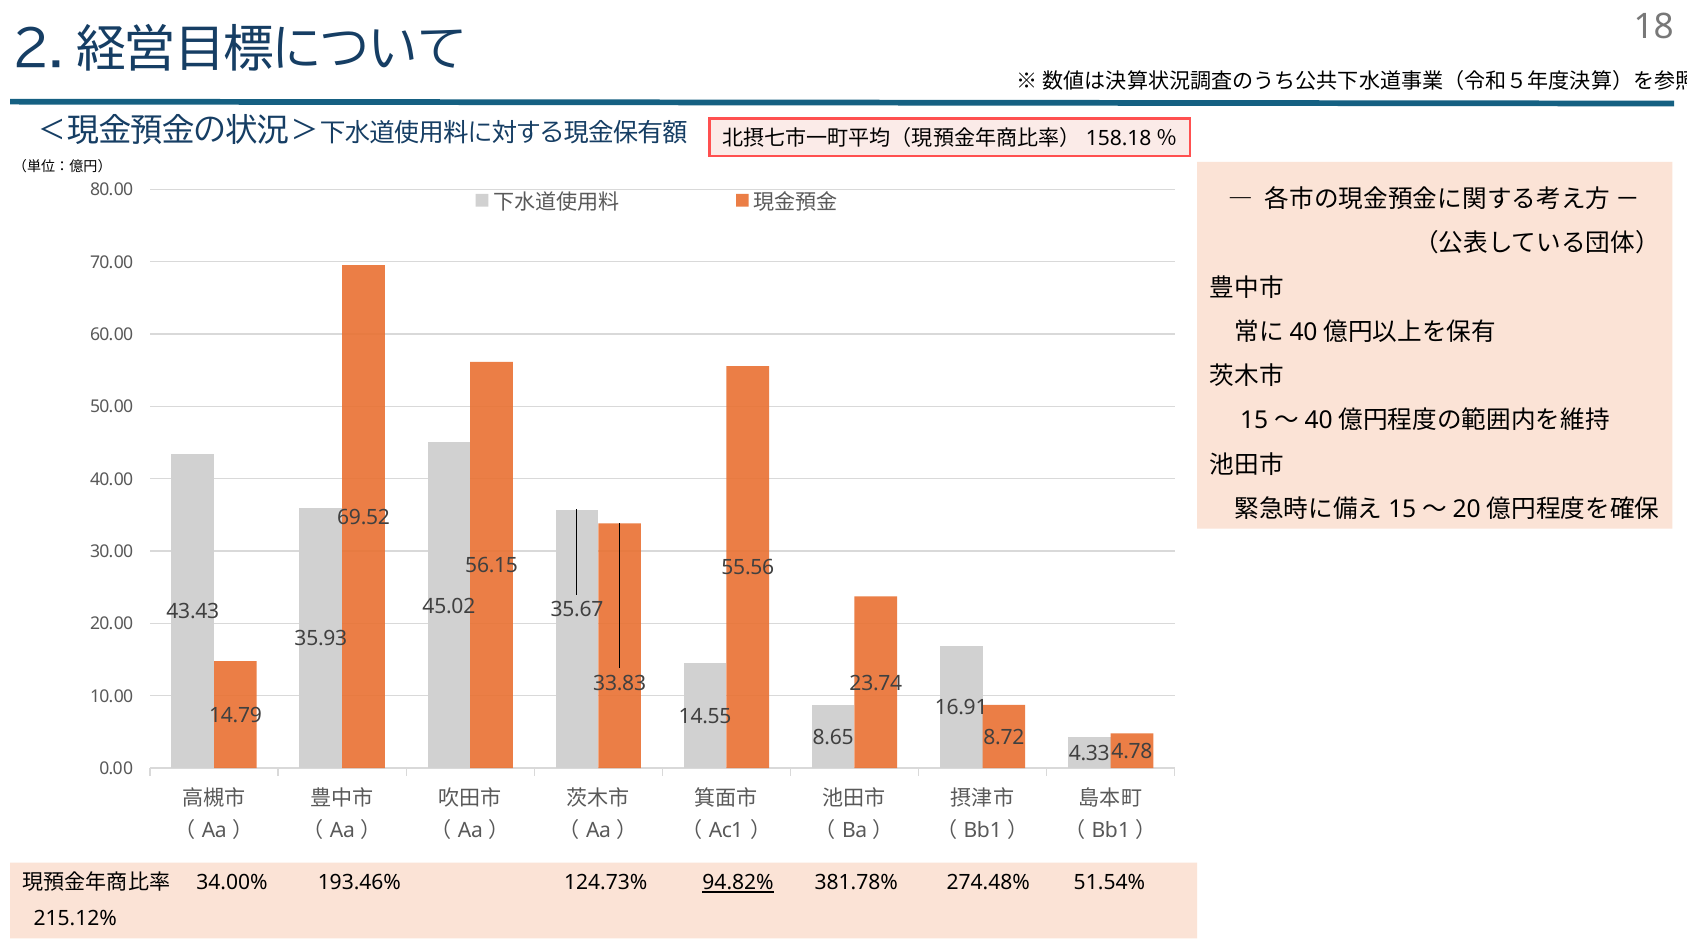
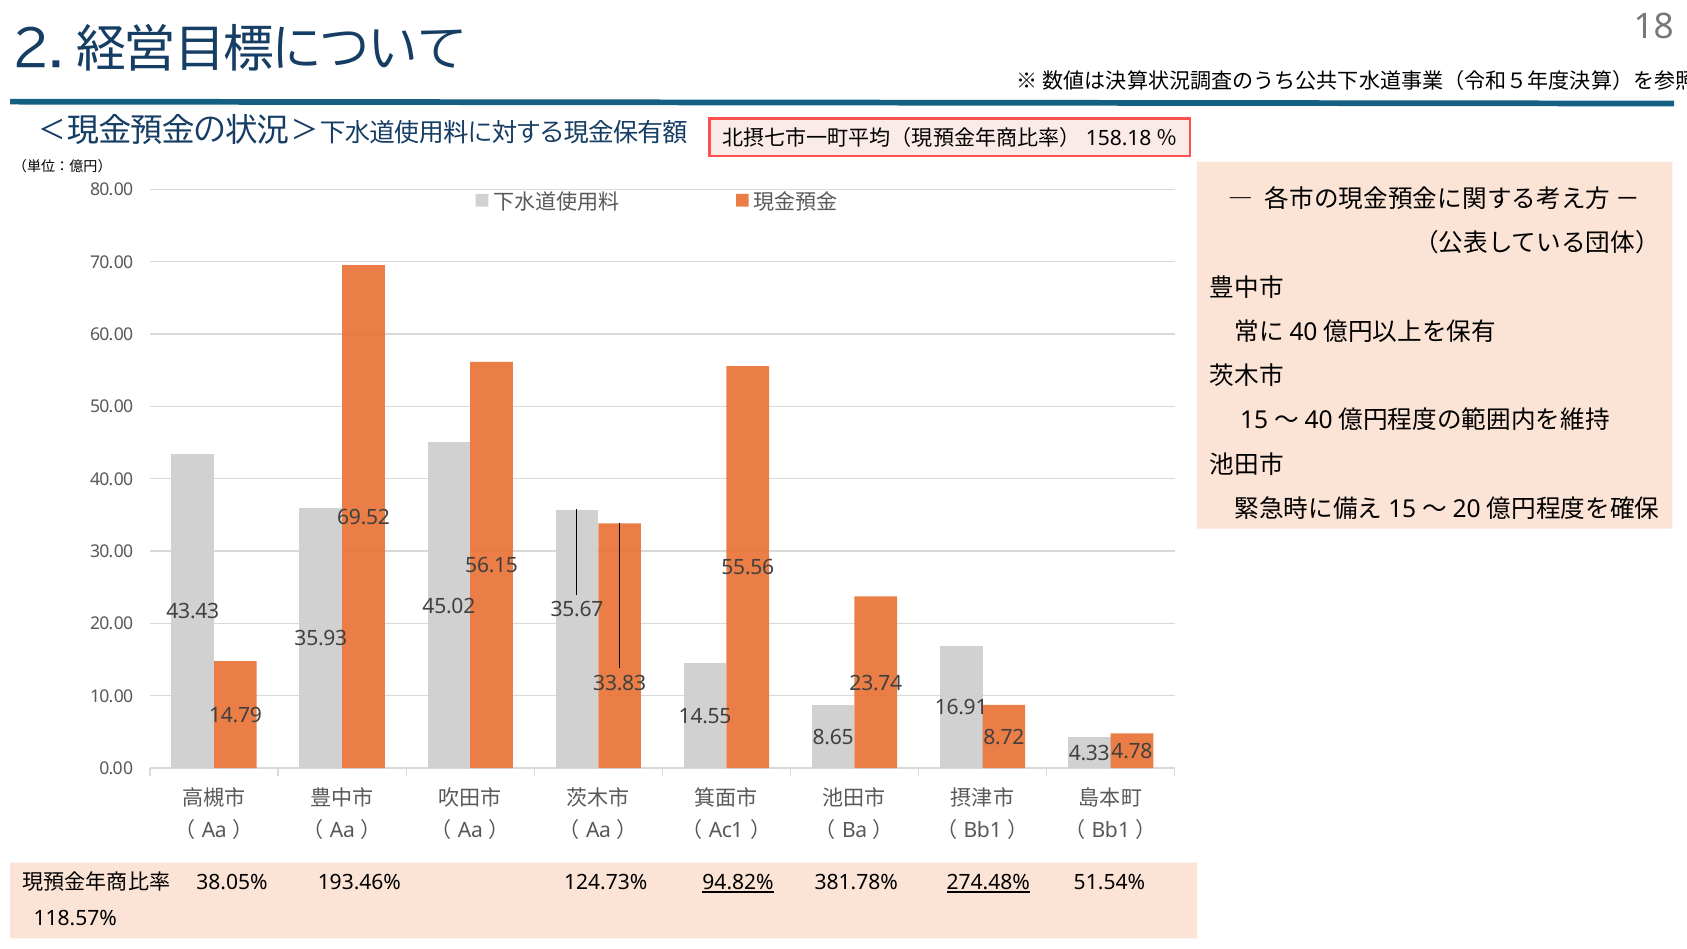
34.00%: 34.00% -> 38.05% (232, 883)
274.48% underline: none -> present (988, 883)
215.12%: 215.12% -> 118.57% (75, 919)
